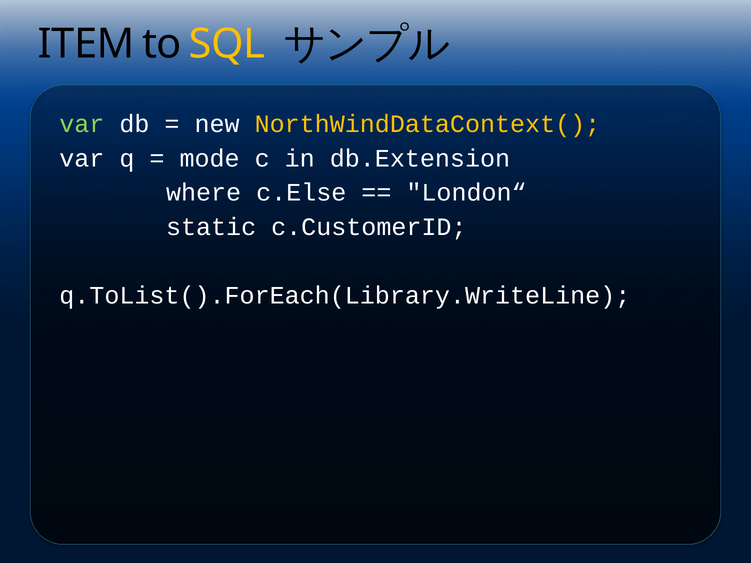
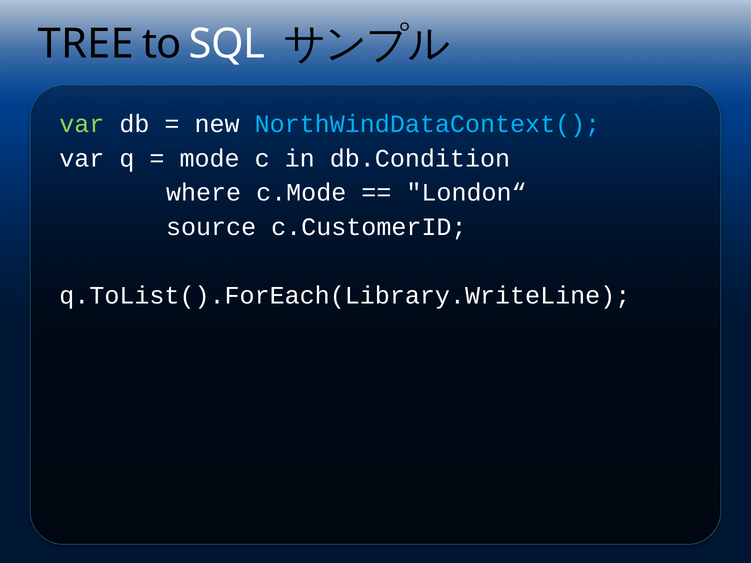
ITEM: ITEM -> TREE (86, 44)
SQL colour: yellow -> white (227, 44)
NorthWindDataContext( colour: yellow -> light blue (427, 124)
db.Extension: db.Extension -> db.Condition (420, 158)
c.Else: c.Else -> c.Mode (301, 193)
static: static -> source (211, 227)
